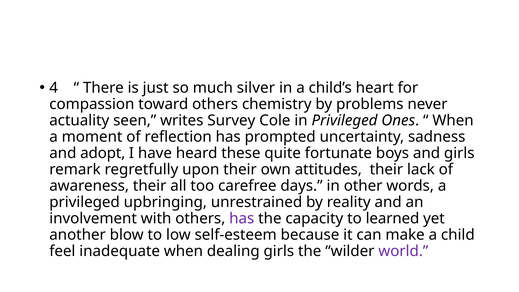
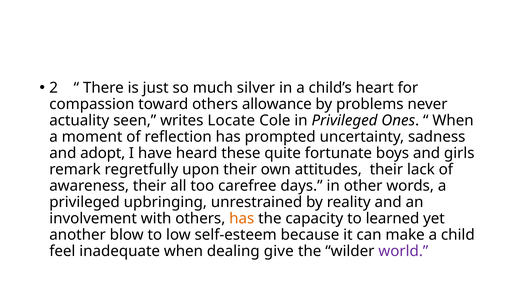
4: 4 -> 2 (54, 88)
chemistry: chemistry -> allowance (277, 104)
Survey: Survey -> Locate (231, 120)
has colour: purple -> orange (242, 219)
dealing girls: girls -> give (279, 251)
